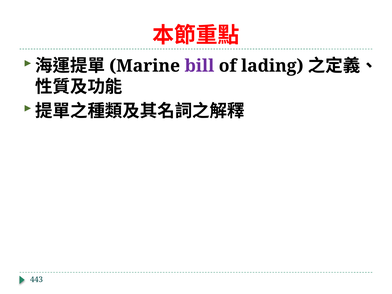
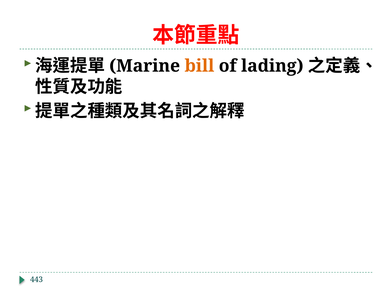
bill colour: purple -> orange (199, 66)
